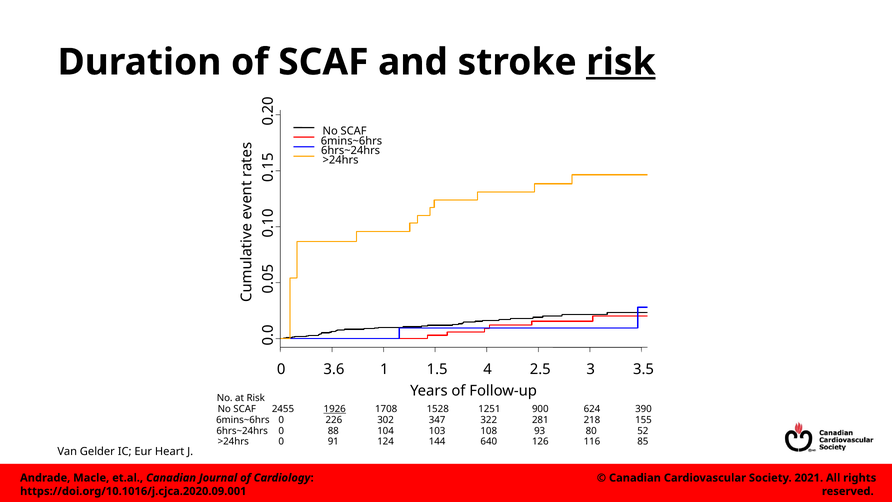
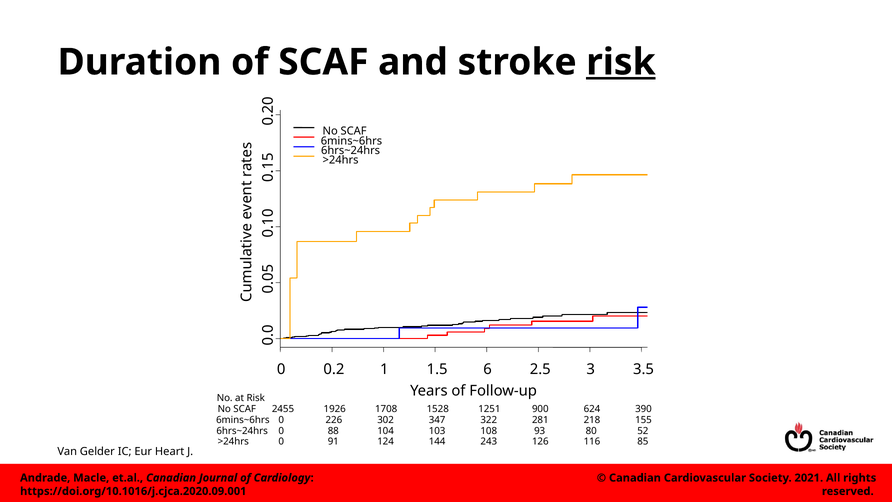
3.6: 3.6 -> 0.2 (334, 369)
4: 4 -> 6 (488, 369)
1926 underline: present -> none (335, 409)
640: 640 -> 243 (489, 441)
